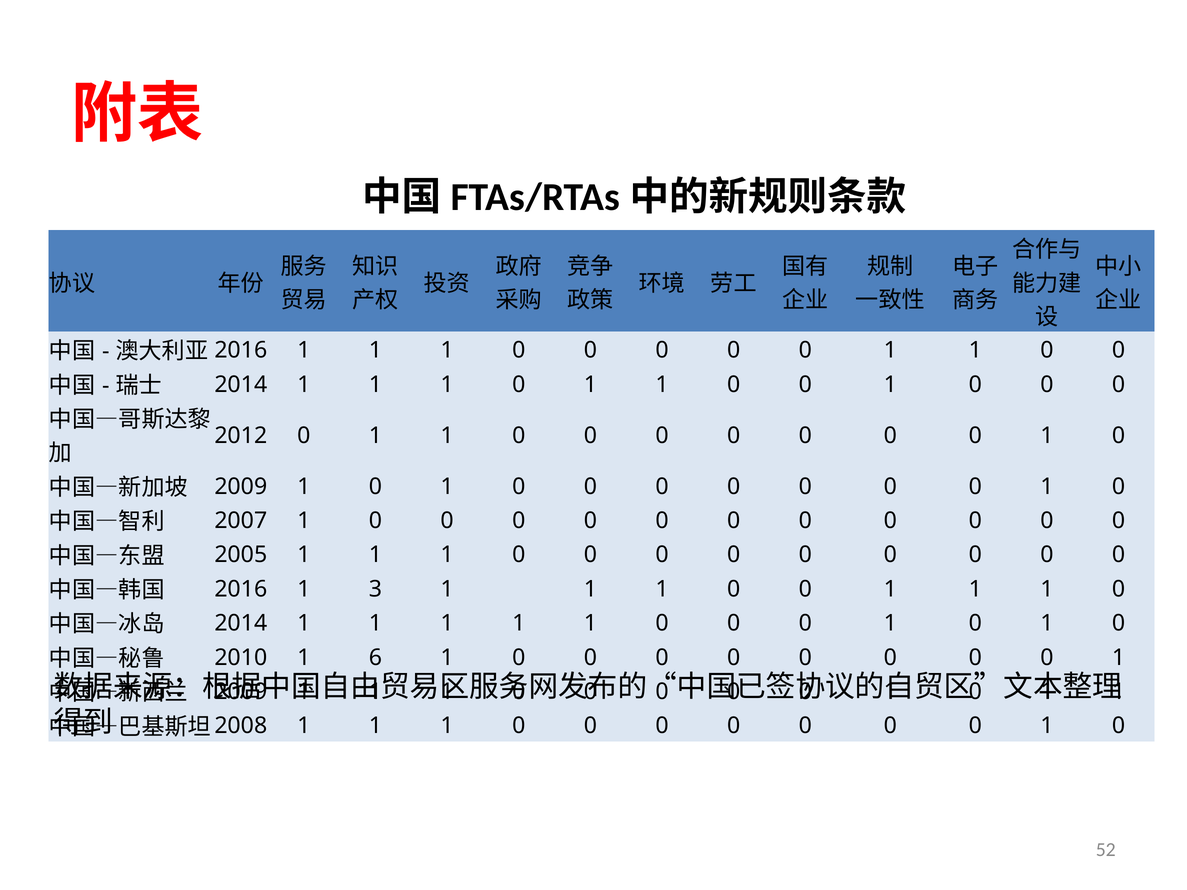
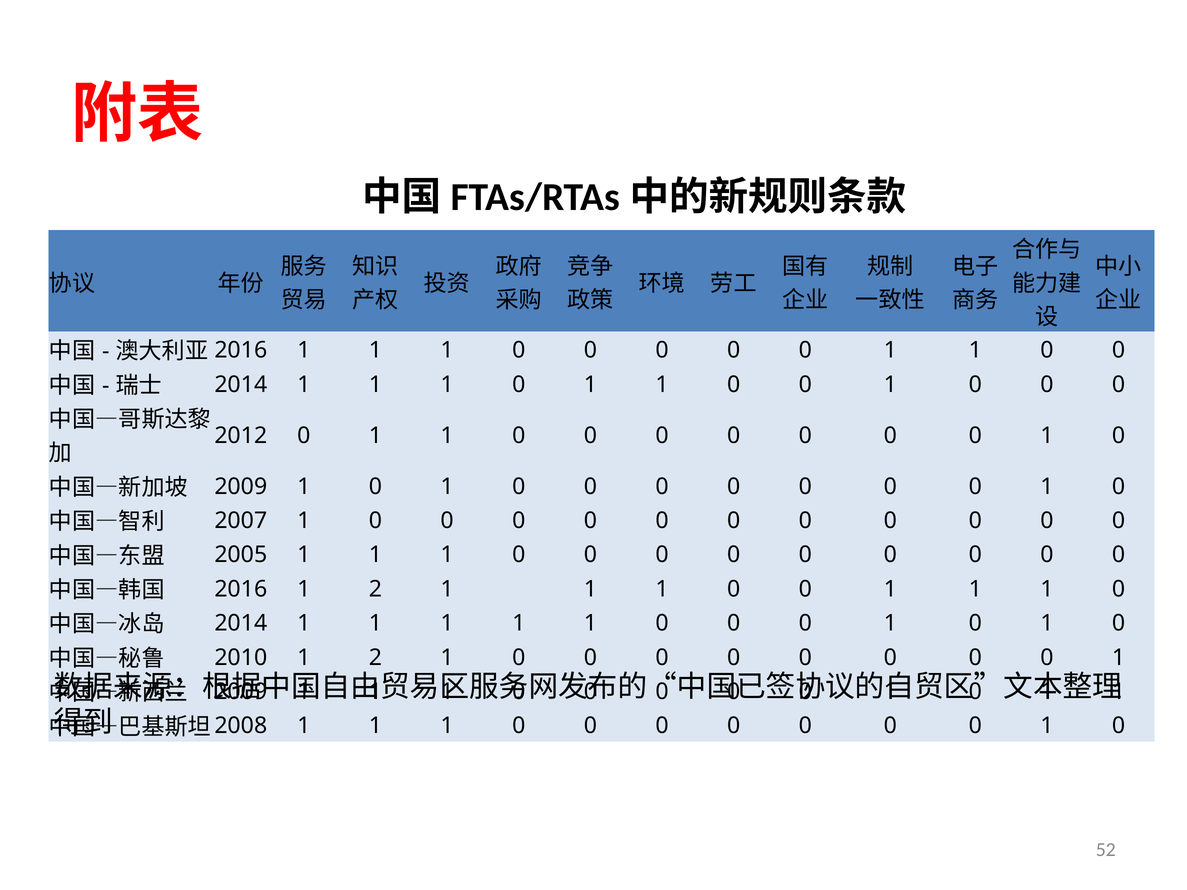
2016 1 3: 3 -> 2 (375, 589)
2010 1 6: 6 -> 2 (375, 658)
